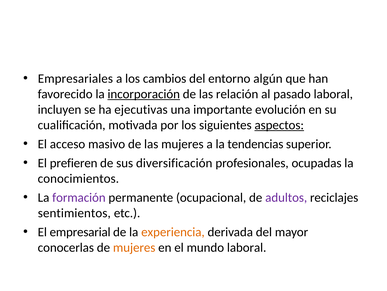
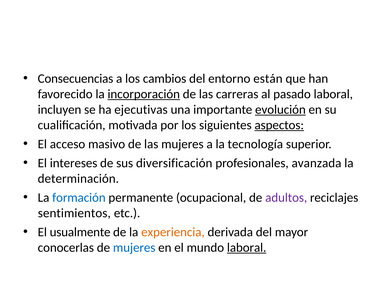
Empresariales: Empresariales -> Consecuencias (76, 78)
algún: algún -> están (268, 78)
relación: relación -> carreras (237, 94)
evolución underline: none -> present (280, 109)
tendencias: tendencias -> tecnología (255, 144)
prefieren: prefieren -> intereses (74, 163)
ocupadas: ocupadas -> avanzada (316, 163)
conocimientos: conocimientos -> determinación (78, 178)
formación colour: purple -> blue (79, 197)
empresarial: empresarial -> usualmente (80, 231)
mujeres colour: orange -> blue (134, 247)
laboral underline: none -> present (247, 247)
